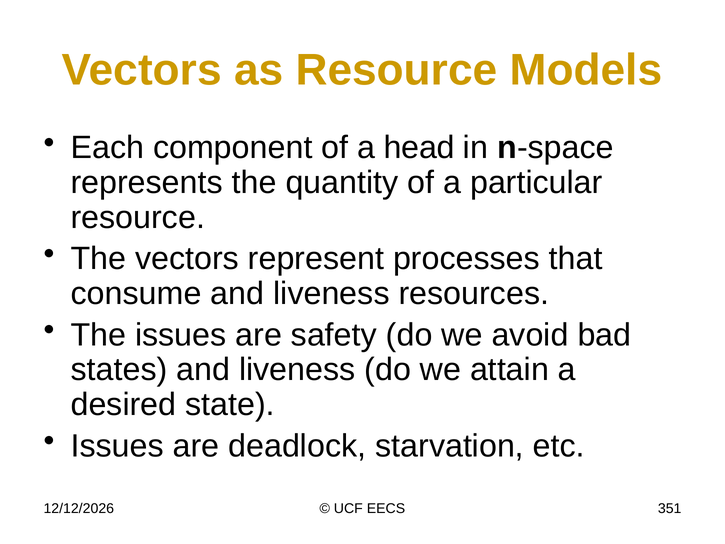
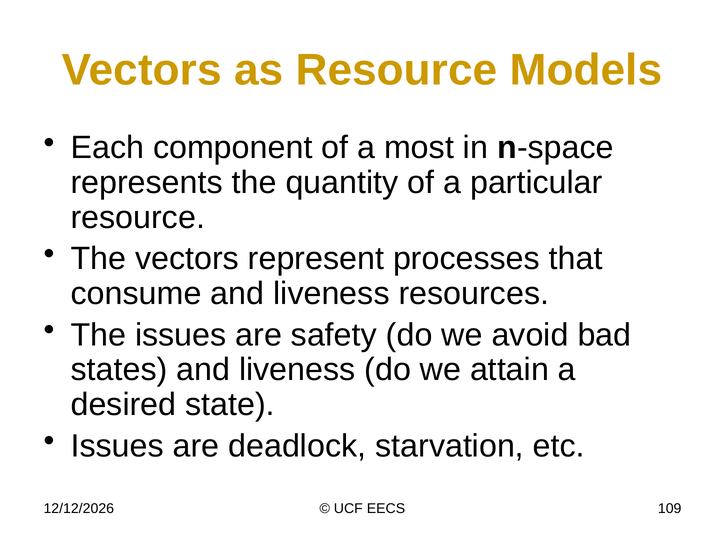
head: head -> most (419, 148)
351: 351 -> 109 (670, 508)
